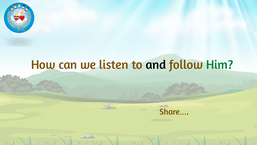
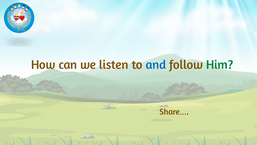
and colour: black -> blue (156, 64)
